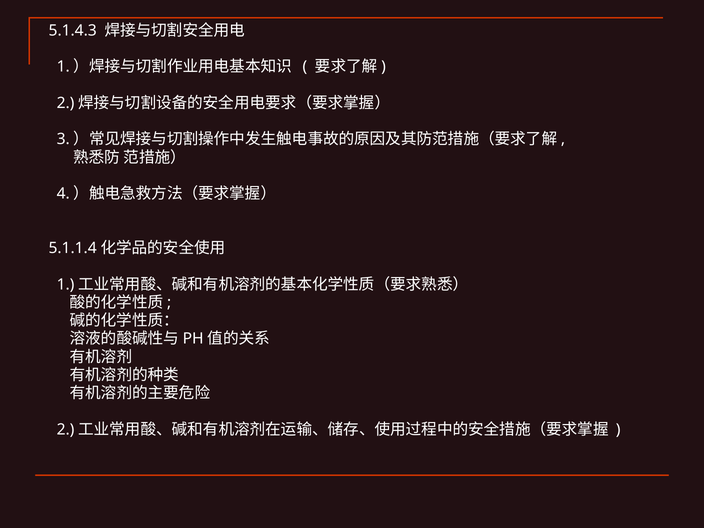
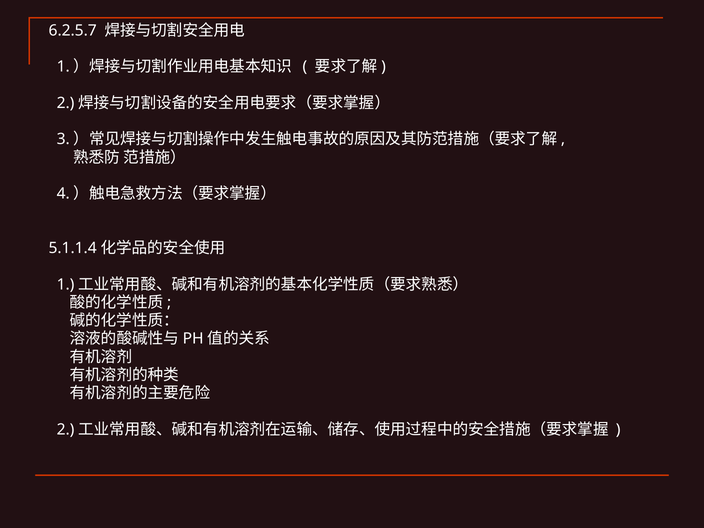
5.1.4.3: 5.1.4.3 -> 6.2.5.7 (73, 30)
